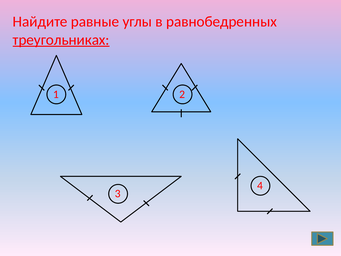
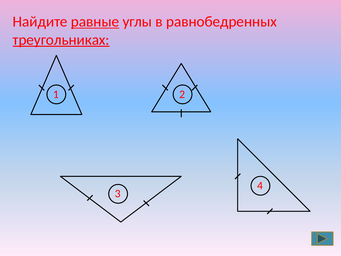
равные underline: none -> present (95, 22)
